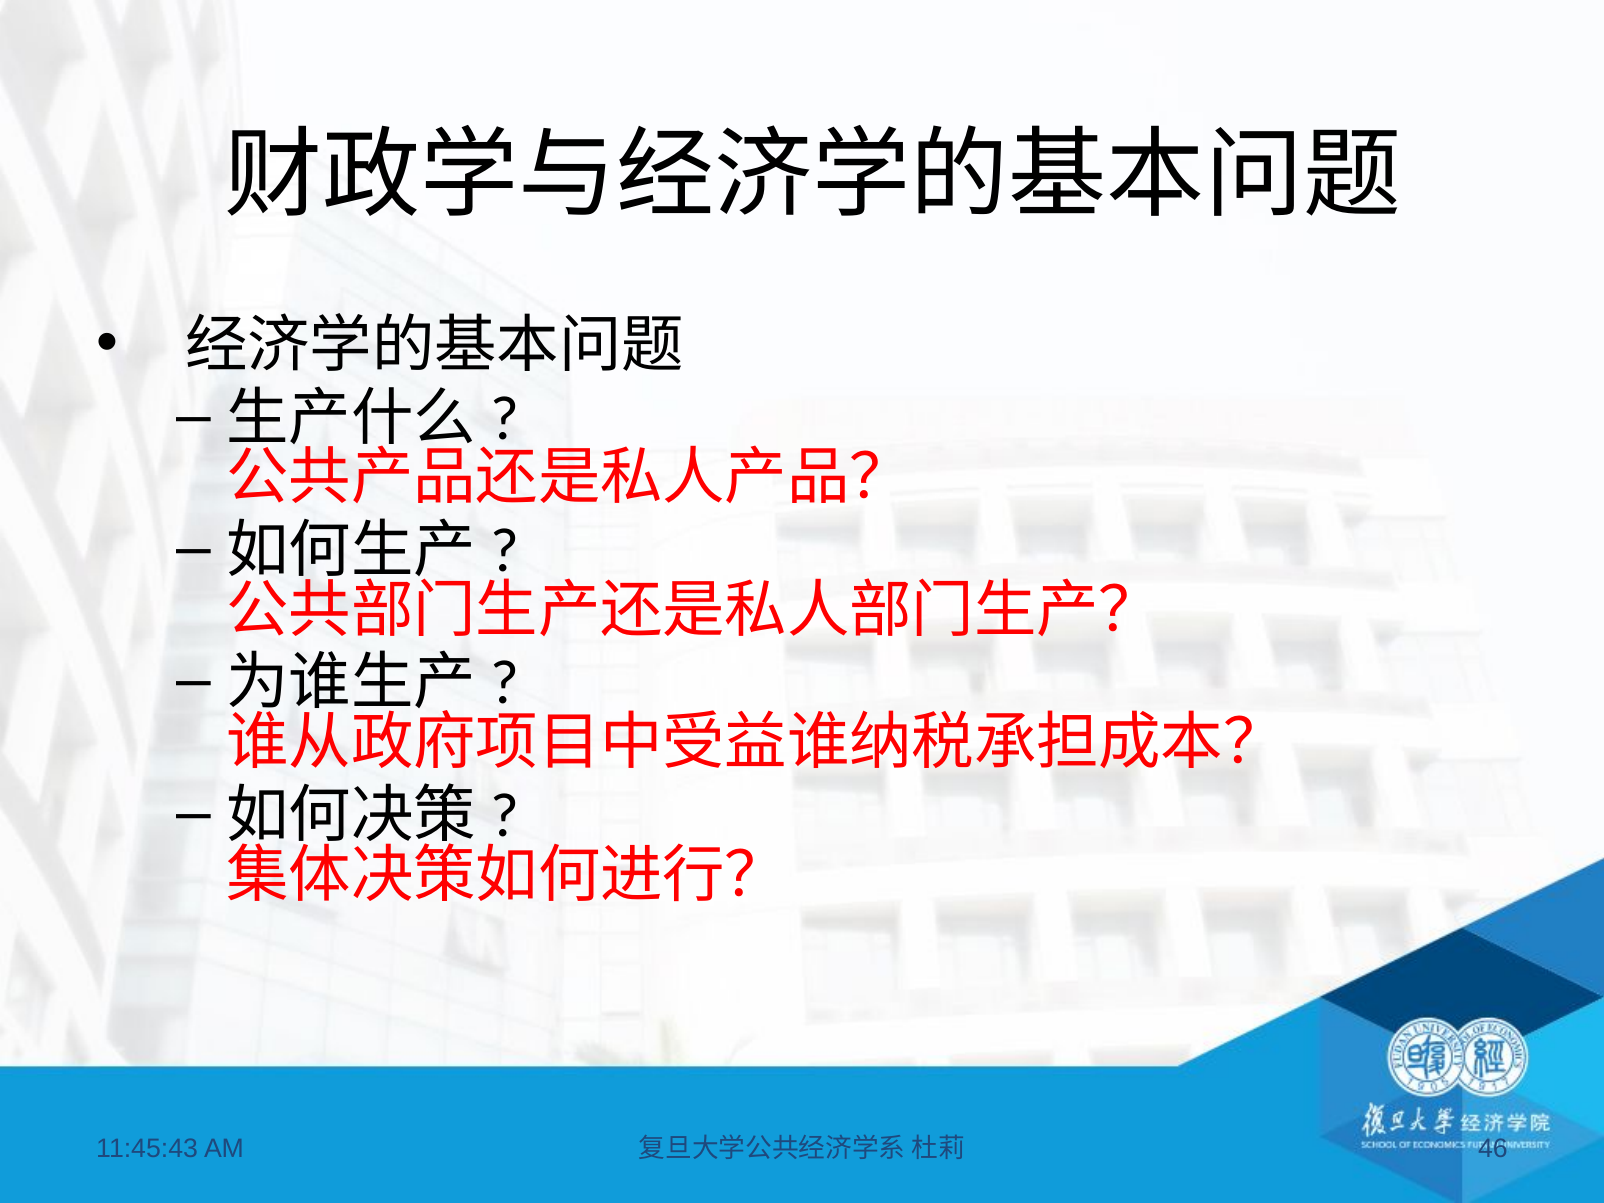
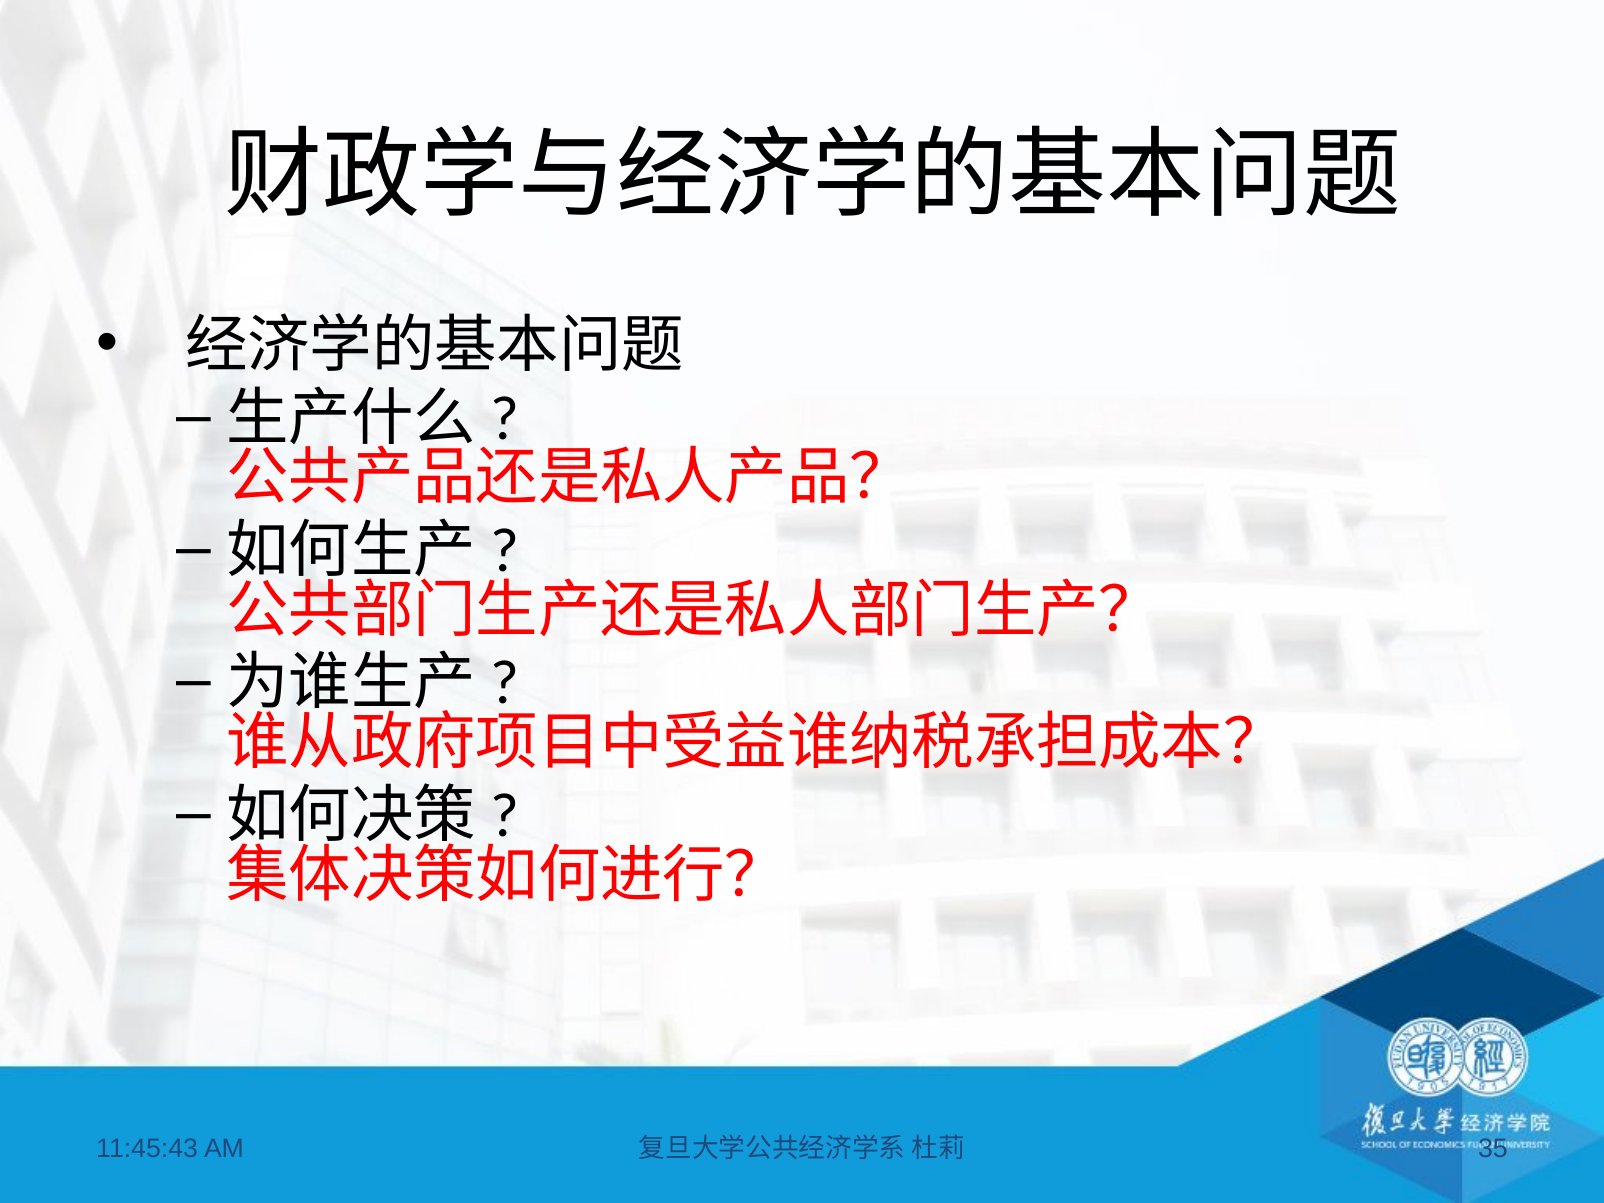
46: 46 -> 35 (1493, 1149)
